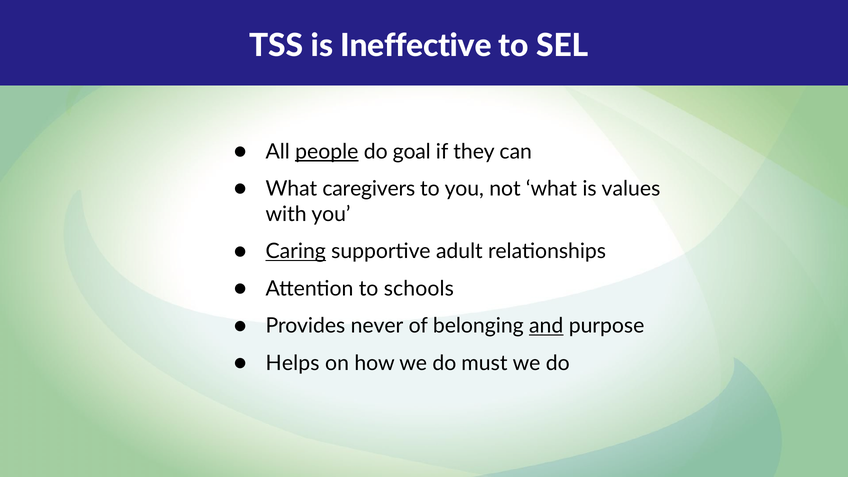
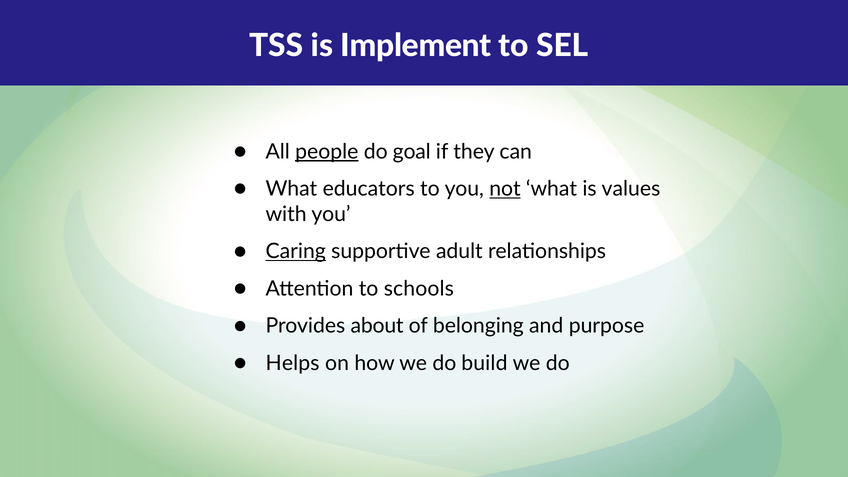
Ineffective: Ineffective -> Implement (416, 46)
caregivers: caregivers -> educators (369, 189)
not underline: none -> present (505, 189)
never: never -> about (377, 326)
and underline: present -> none (546, 326)
must: must -> build (484, 363)
